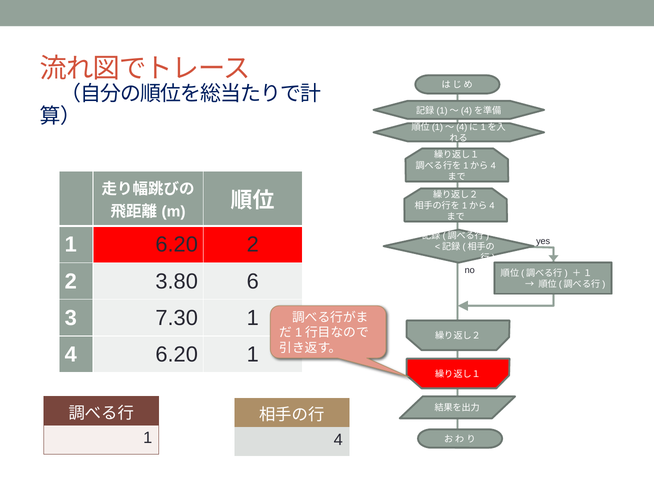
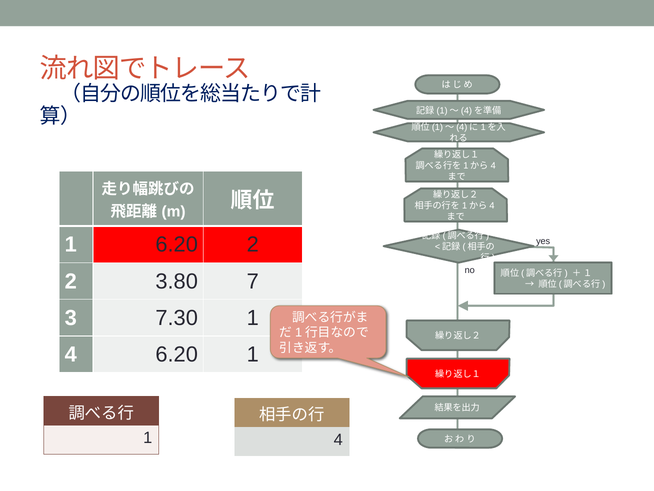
6: 6 -> 7 (253, 281)
